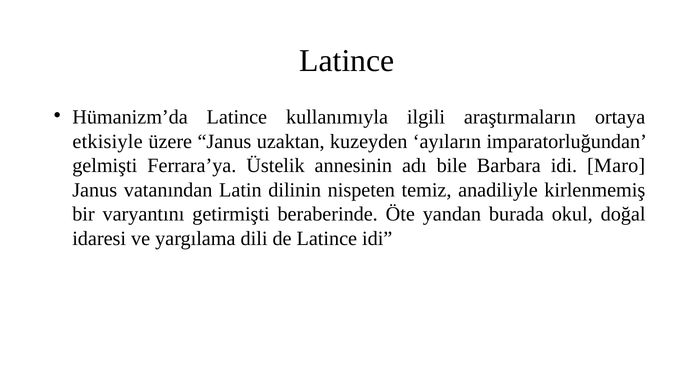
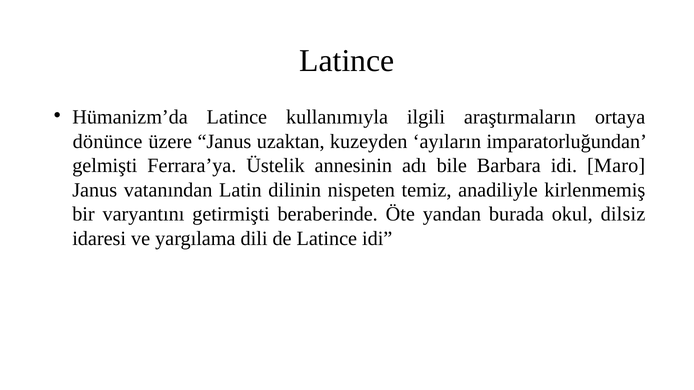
etkisiyle: etkisiyle -> dönünce (108, 142)
doğal: doğal -> dilsiz (623, 214)
